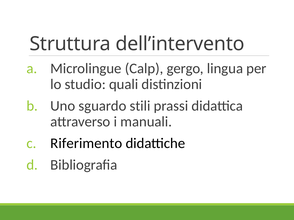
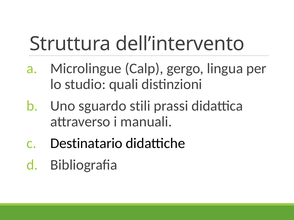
Riferimento: Riferimento -> Destinatario (86, 144)
